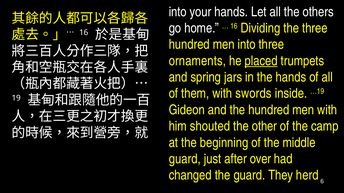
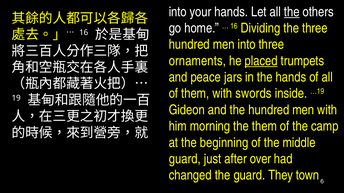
the underline: none -> present (292, 12)
spring: spring -> peace (206, 77)
shouted: shouted -> morning (210, 126)
the other: other -> them (264, 126)
herd: herd -> town (307, 176)
